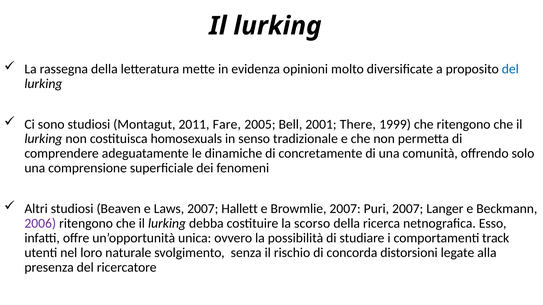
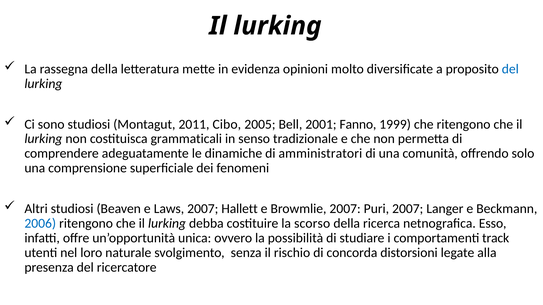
Fare: Fare -> Cibo (227, 124)
There: There -> Fanno (358, 124)
homosexuals: homosexuals -> grammaticali (186, 139)
concretamente: concretamente -> amministratori (320, 154)
2006 colour: purple -> blue (40, 224)
